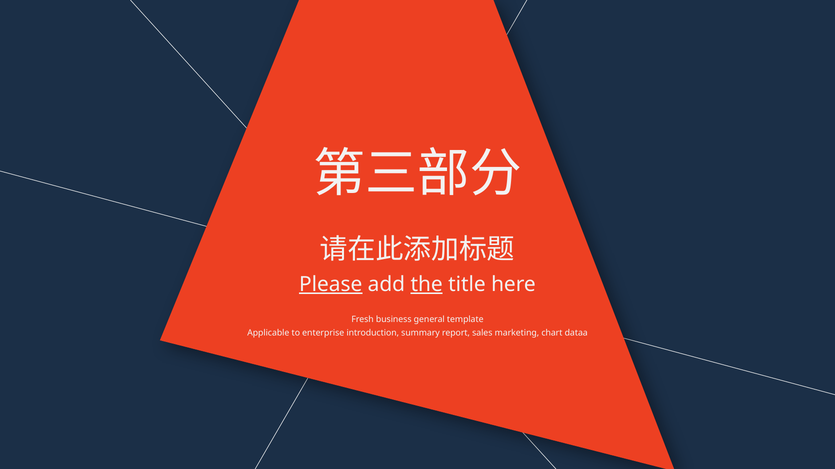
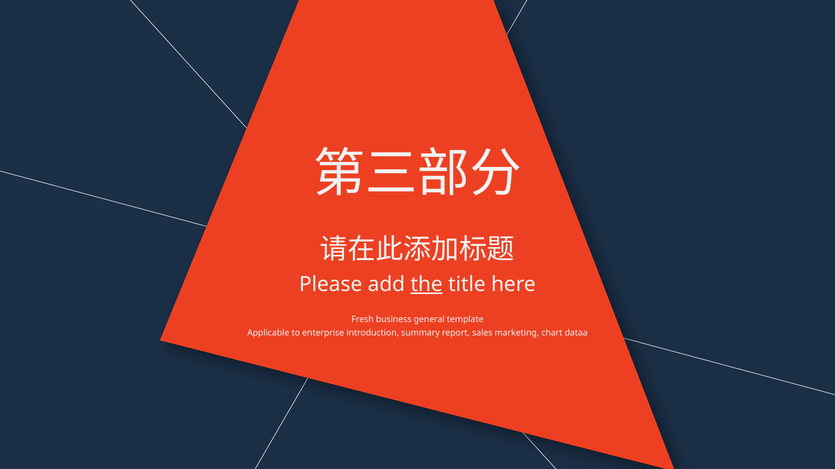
Please underline: present -> none (331, 285)
